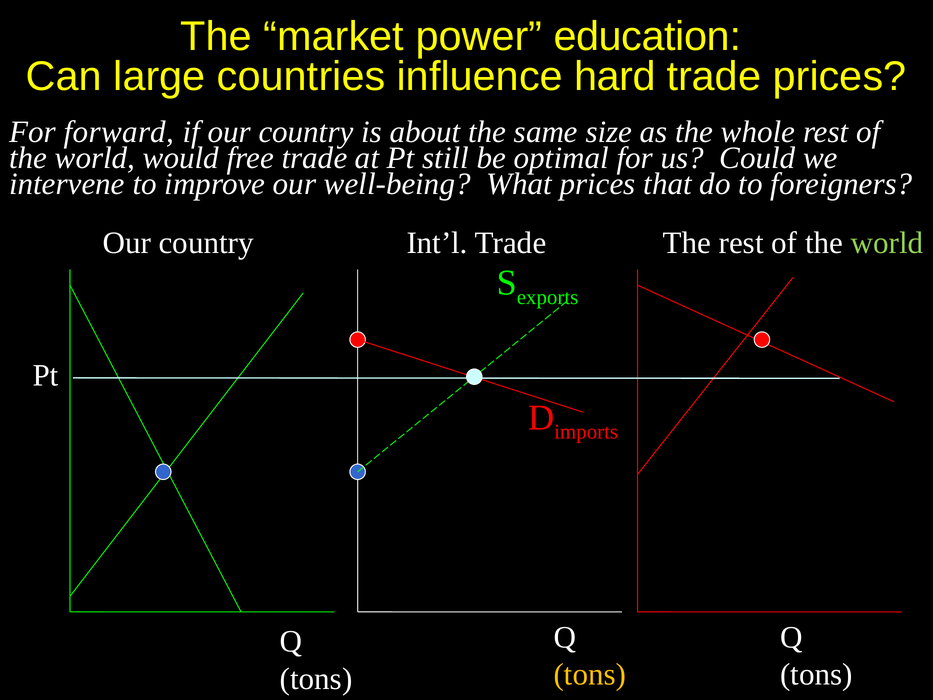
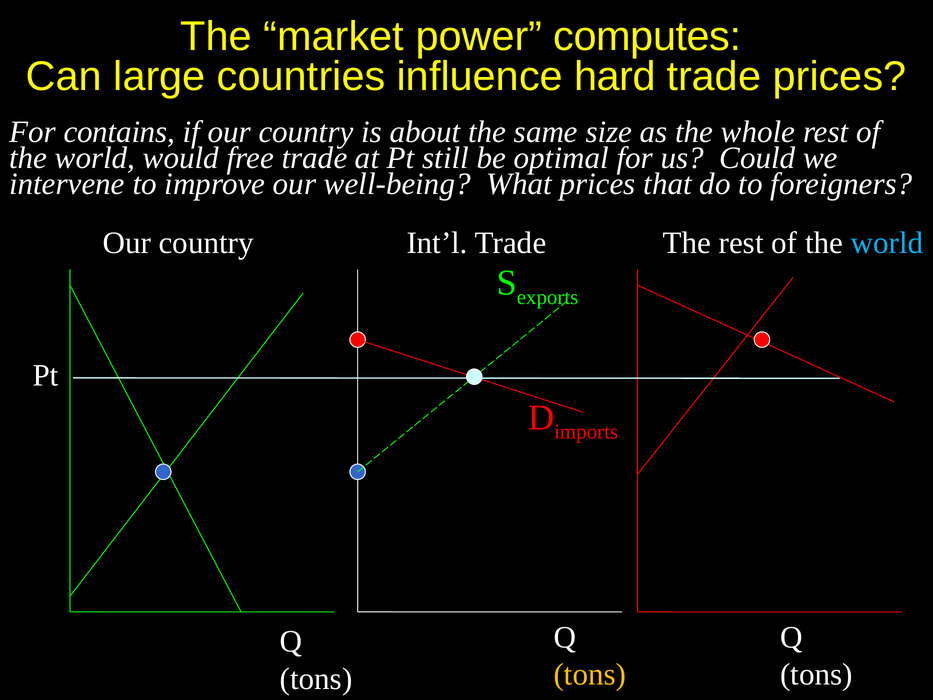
education: education -> computes (647, 37)
forward: forward -> contains (119, 132)
world colour: light green -> light blue (887, 243)
